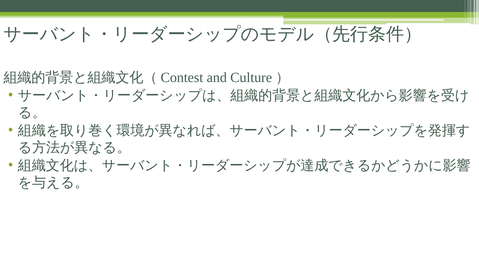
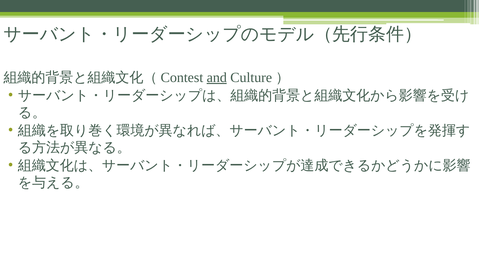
and underline: none -> present (217, 78)
